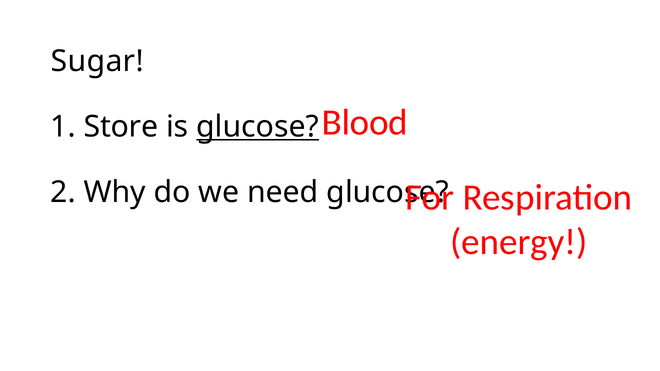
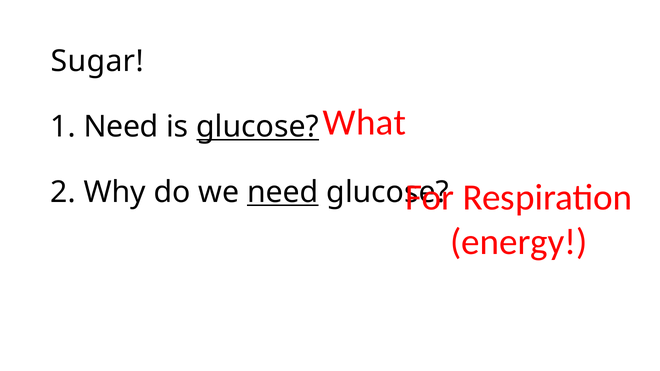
Blood: Blood -> What (365, 123)
1 Store: Store -> Need (121, 127)
need underline: none -> present (283, 192)
